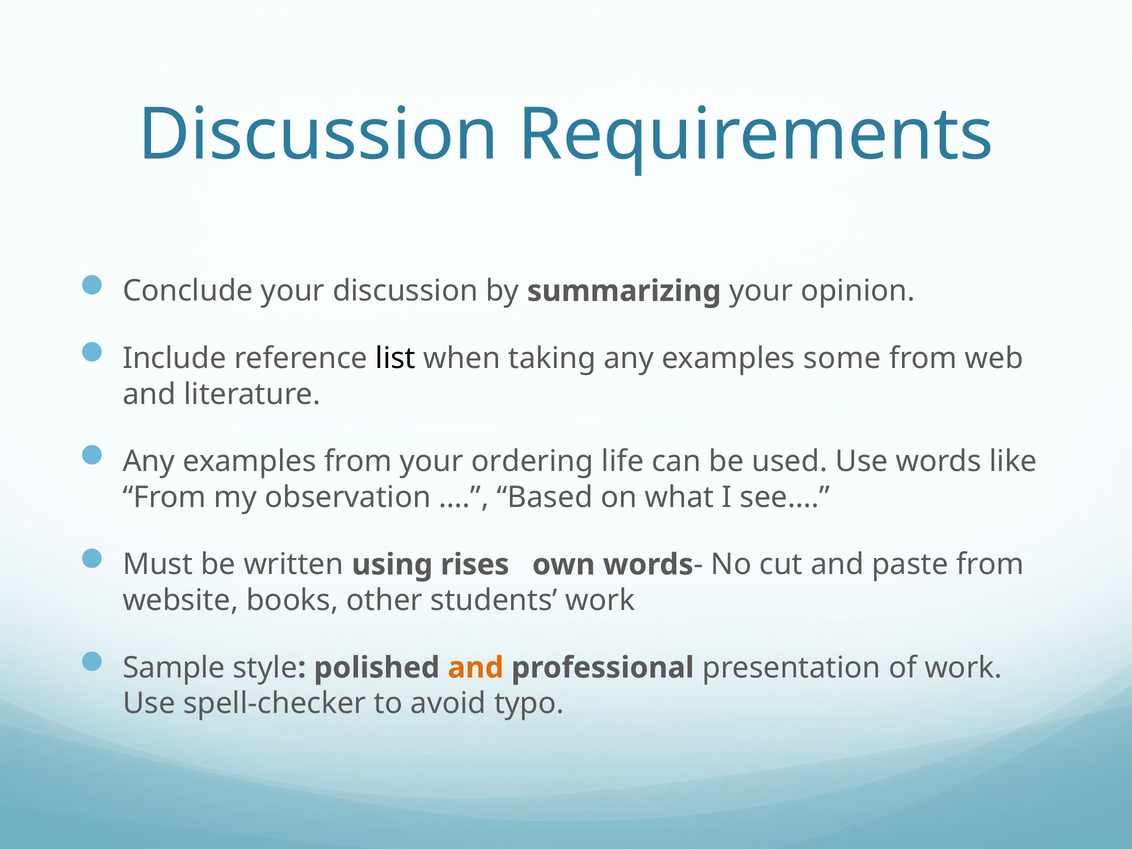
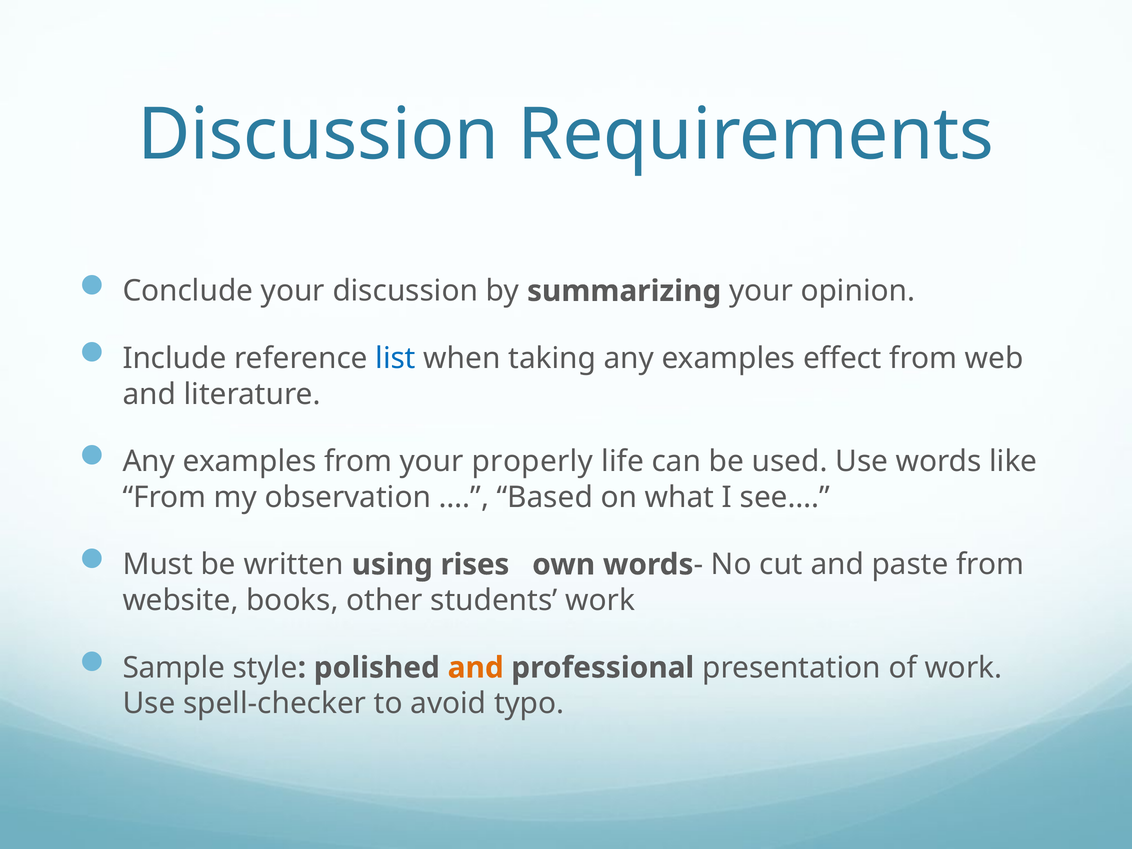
list colour: black -> blue (396, 358)
some: some -> effect (842, 358)
ordering: ordering -> properly (532, 461)
